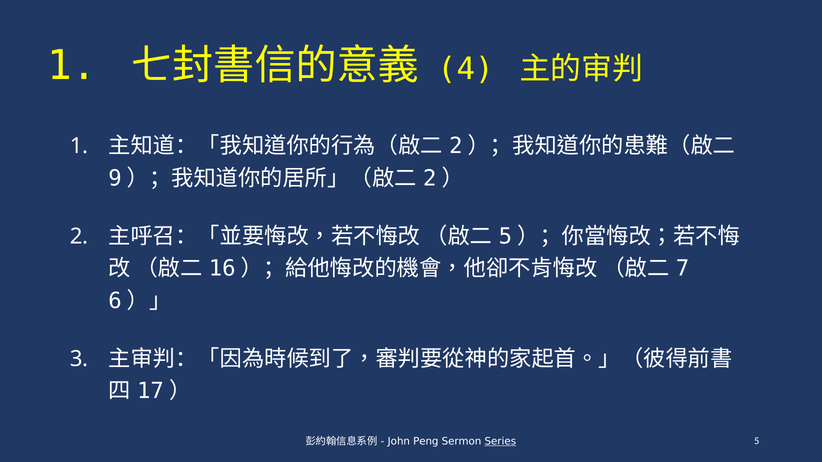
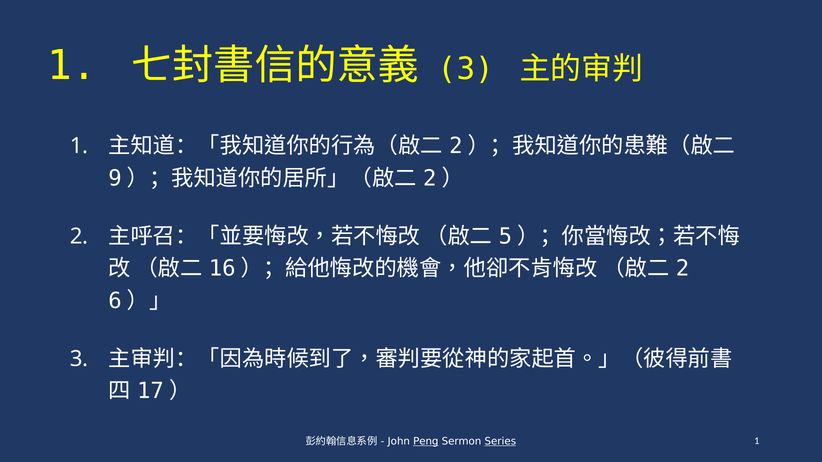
4: 4 -> 3 (466, 69)
7: 7 -> 2 (683, 269)
Peng underline: none -> present (426, 442)
5: 5 -> 1 (757, 441)
